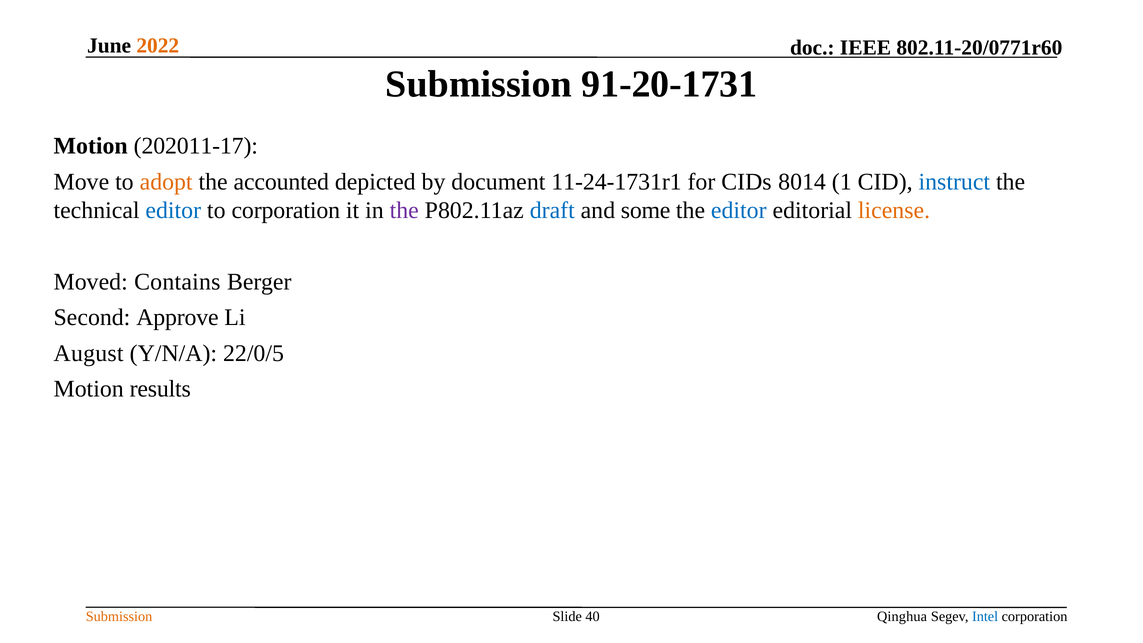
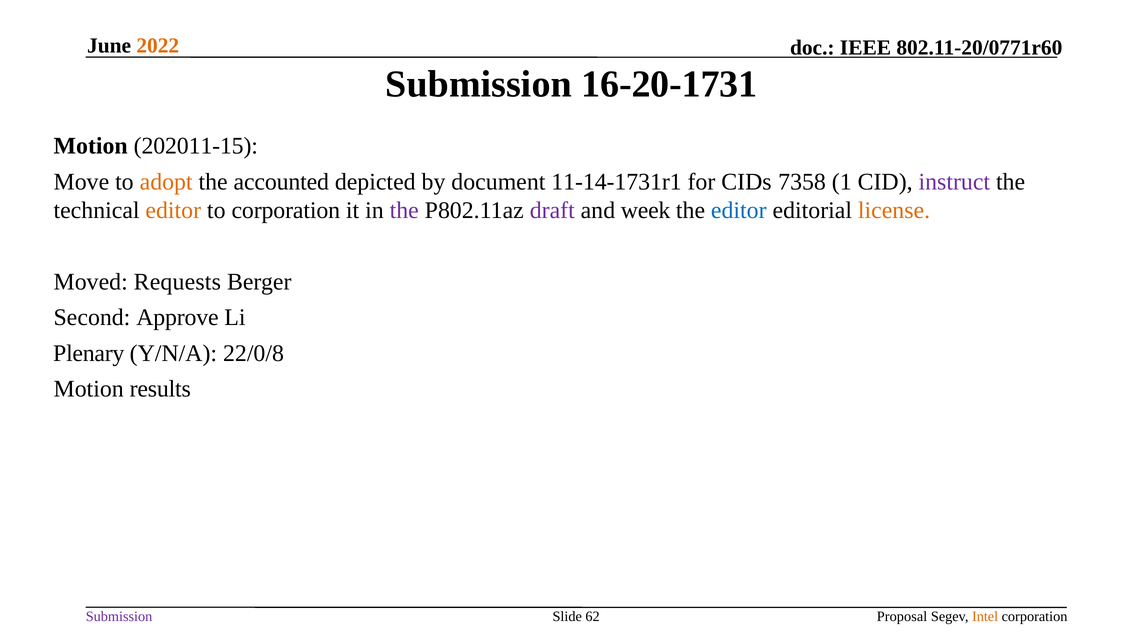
91-20-1731: 91-20-1731 -> 16-20-1731 (669, 84)
202011-17: 202011-17 -> 202011-15 (196, 146)
11-24-1731r1: 11-24-1731r1 -> 11-14-1731r1 (616, 182)
8014: 8014 -> 7358 (802, 182)
instruct colour: blue -> purple (954, 182)
editor colour: blue -> orange (173, 210)
draft colour: blue -> purple (552, 210)
some: some -> week (646, 210)
Contains: Contains -> Requests (177, 282)
August: August -> Plenary (89, 353)
22/0/5: 22/0/5 -> 22/0/8 (253, 353)
Submission colour: orange -> purple (119, 617)
40: 40 -> 62 (593, 617)
Qinghua: Qinghua -> Proposal (902, 617)
Intel colour: blue -> orange (985, 617)
